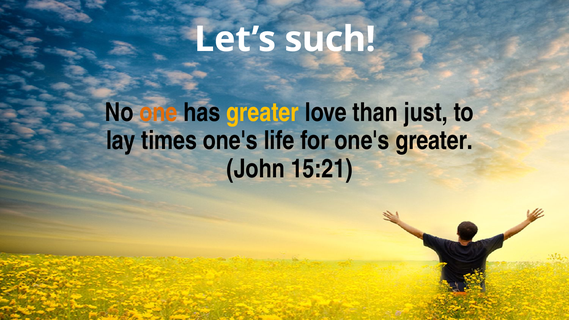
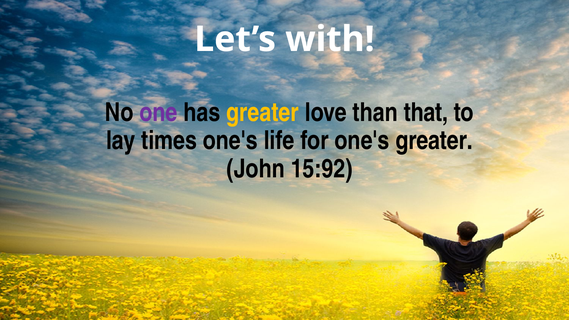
such: such -> with (330, 39)
one colour: orange -> purple (158, 112)
just: just -> that (426, 112)
15:21: 15:21 -> 15:92 (322, 169)
